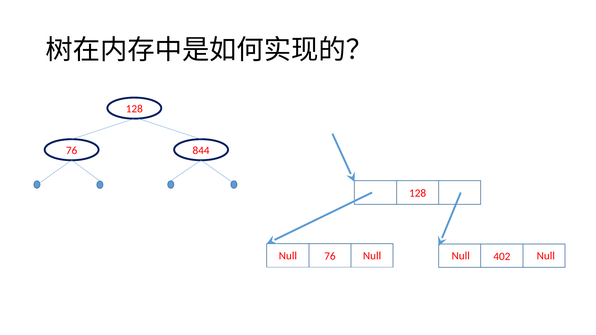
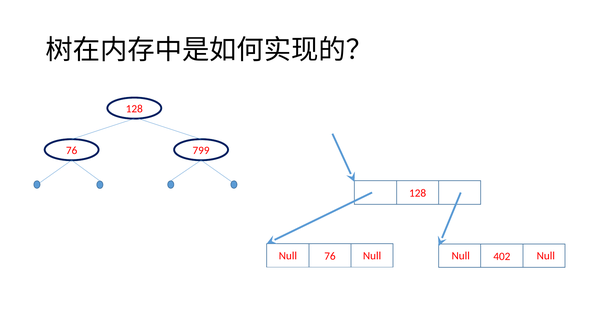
844: 844 -> 799 (201, 151)
